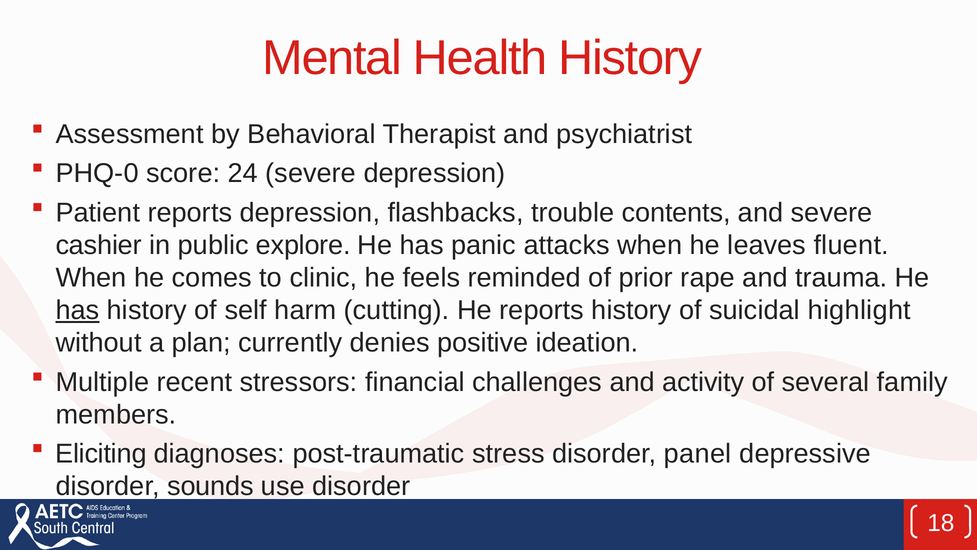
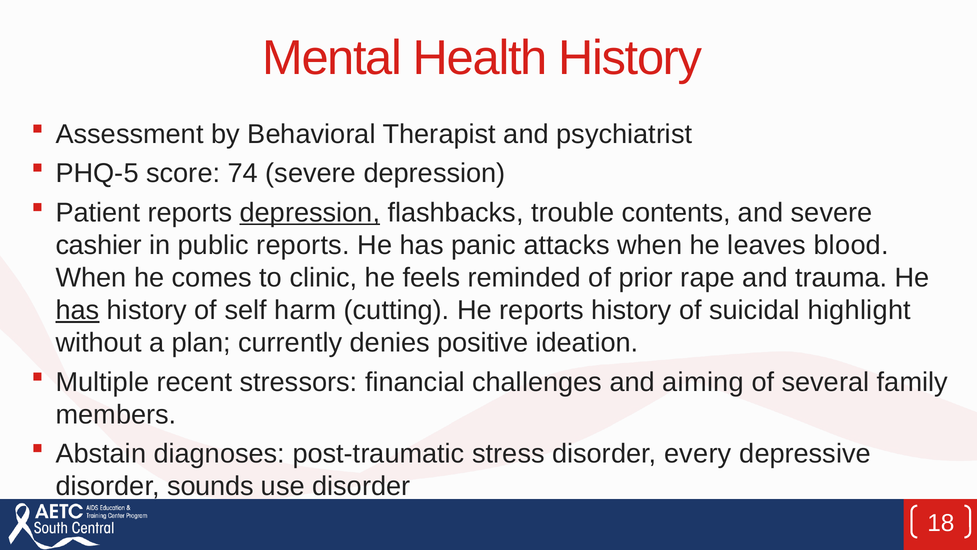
PHQ-0: PHQ-0 -> PHQ-5 (97, 173)
24: 24 -> 74 (243, 173)
depression underline: none -> present (310, 212)
public explore: explore -> reports (303, 245)
fluent: fluent -> blood (851, 245)
activity: activity -> aiming (703, 382)
Eliciting: Eliciting -> Abstain (101, 453)
panel: panel -> every (698, 453)
